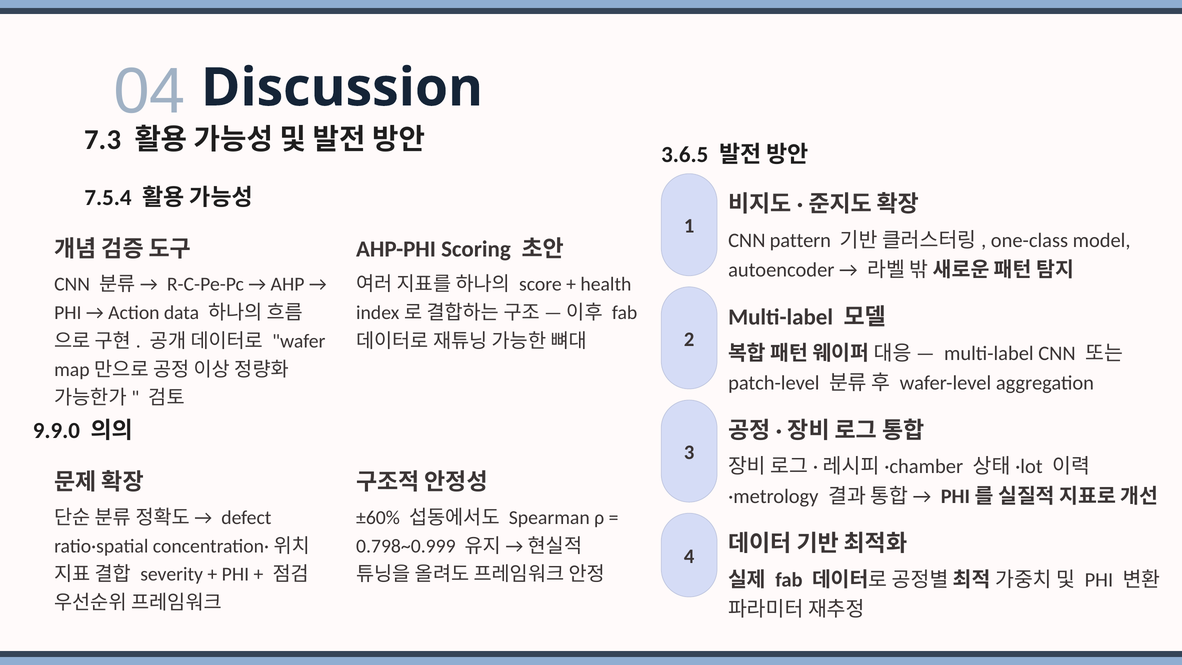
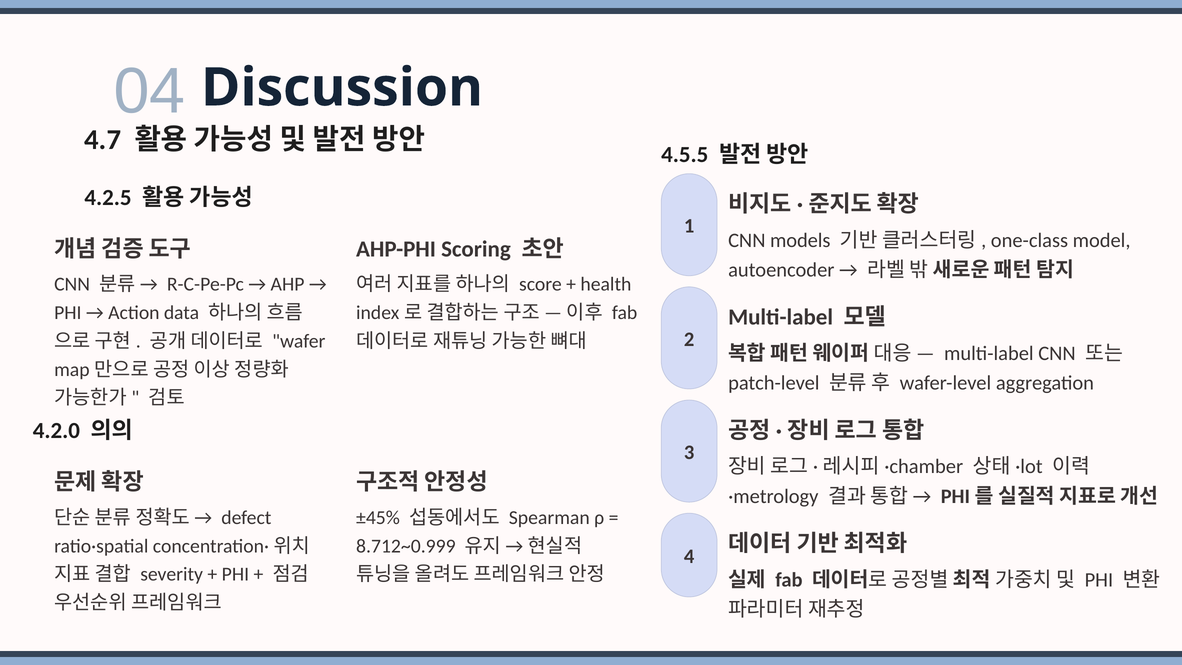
7.3: 7.3 -> 4.7 (103, 140)
3.6.5: 3.6.5 -> 4.5.5 (685, 155)
7.5.4: 7.5.4 -> 4.2.5 (108, 198)
pattern: pattern -> models (800, 240)
9.9.0: 9.9.0 -> 4.2.0 (56, 431)
±60%: ±60% -> ±45% (378, 518)
0.798~0.999: 0.798~0.999 -> 8.712~0.999 (406, 546)
